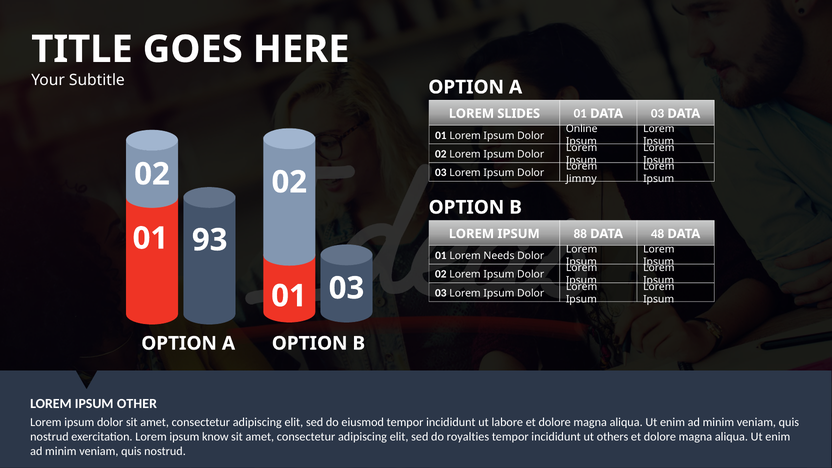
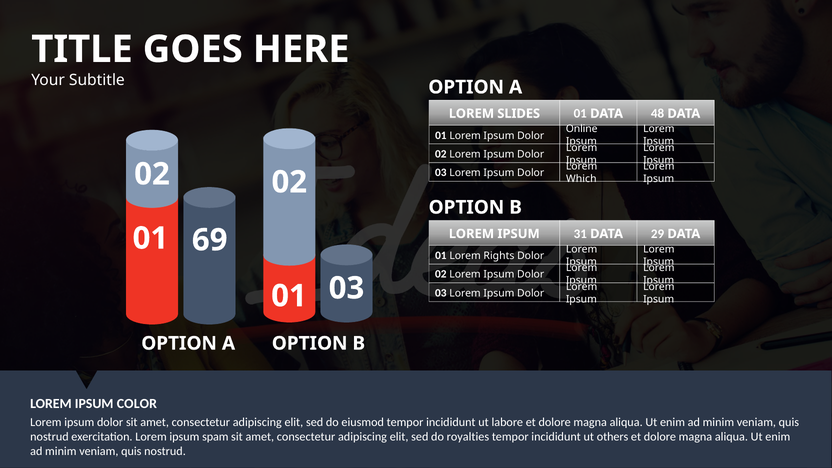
DATA 03: 03 -> 48 (658, 114)
Jimmy: Jimmy -> Which (581, 179)
88: 88 -> 31 (580, 234)
48: 48 -> 29 (658, 234)
93: 93 -> 69 (210, 240)
Needs: Needs -> Rights (499, 256)
OTHER: OTHER -> COLOR (137, 404)
know: know -> spam (215, 437)
